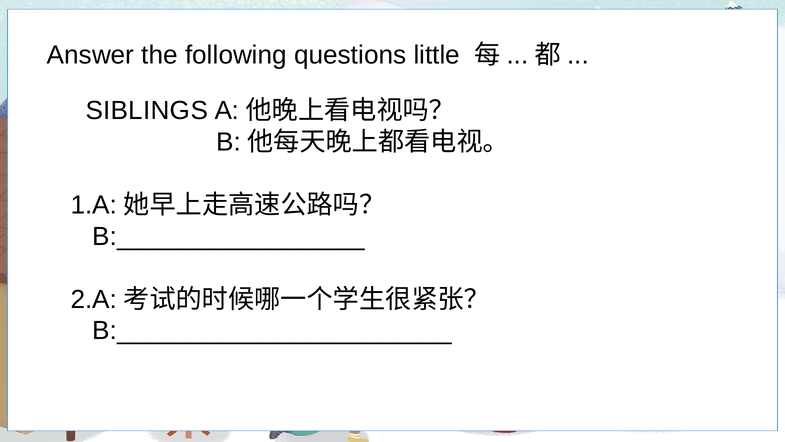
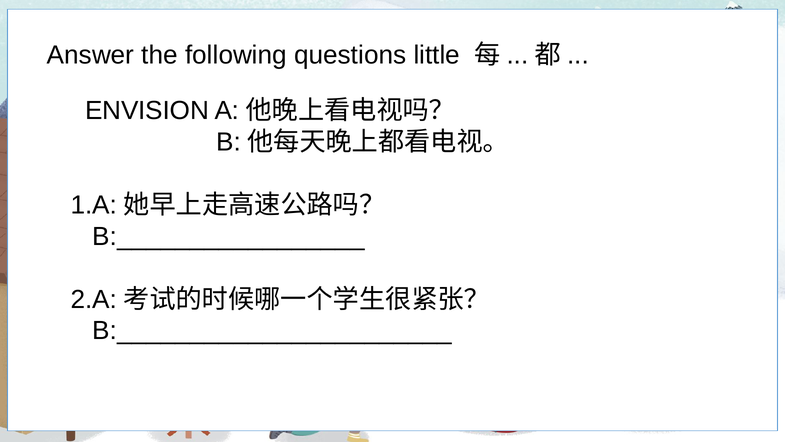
SIBLINGS: SIBLINGS -> ENVISION (147, 111)
